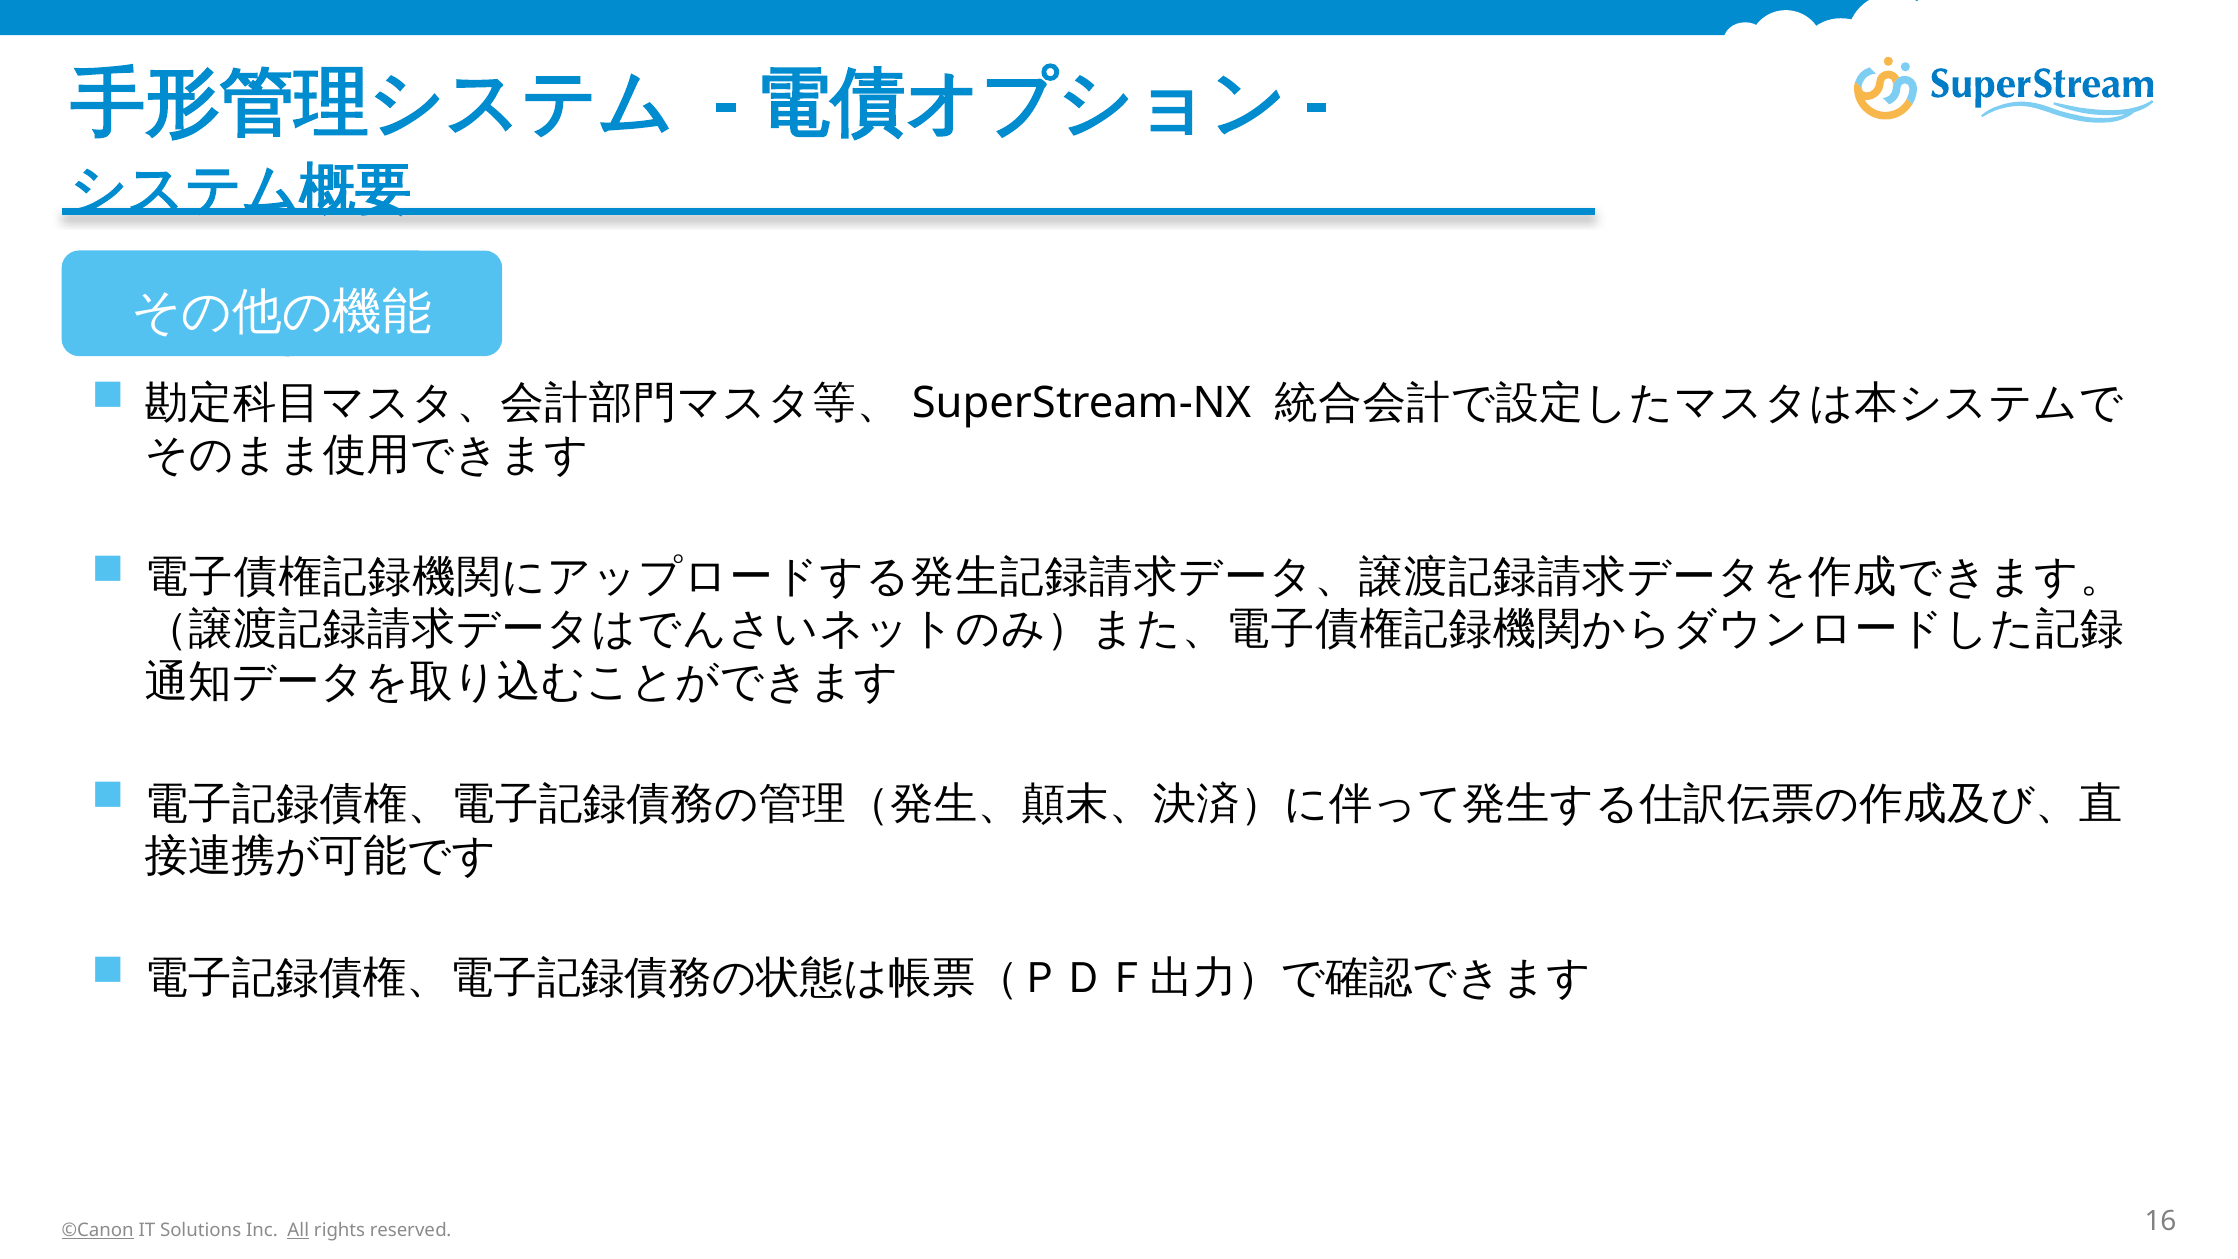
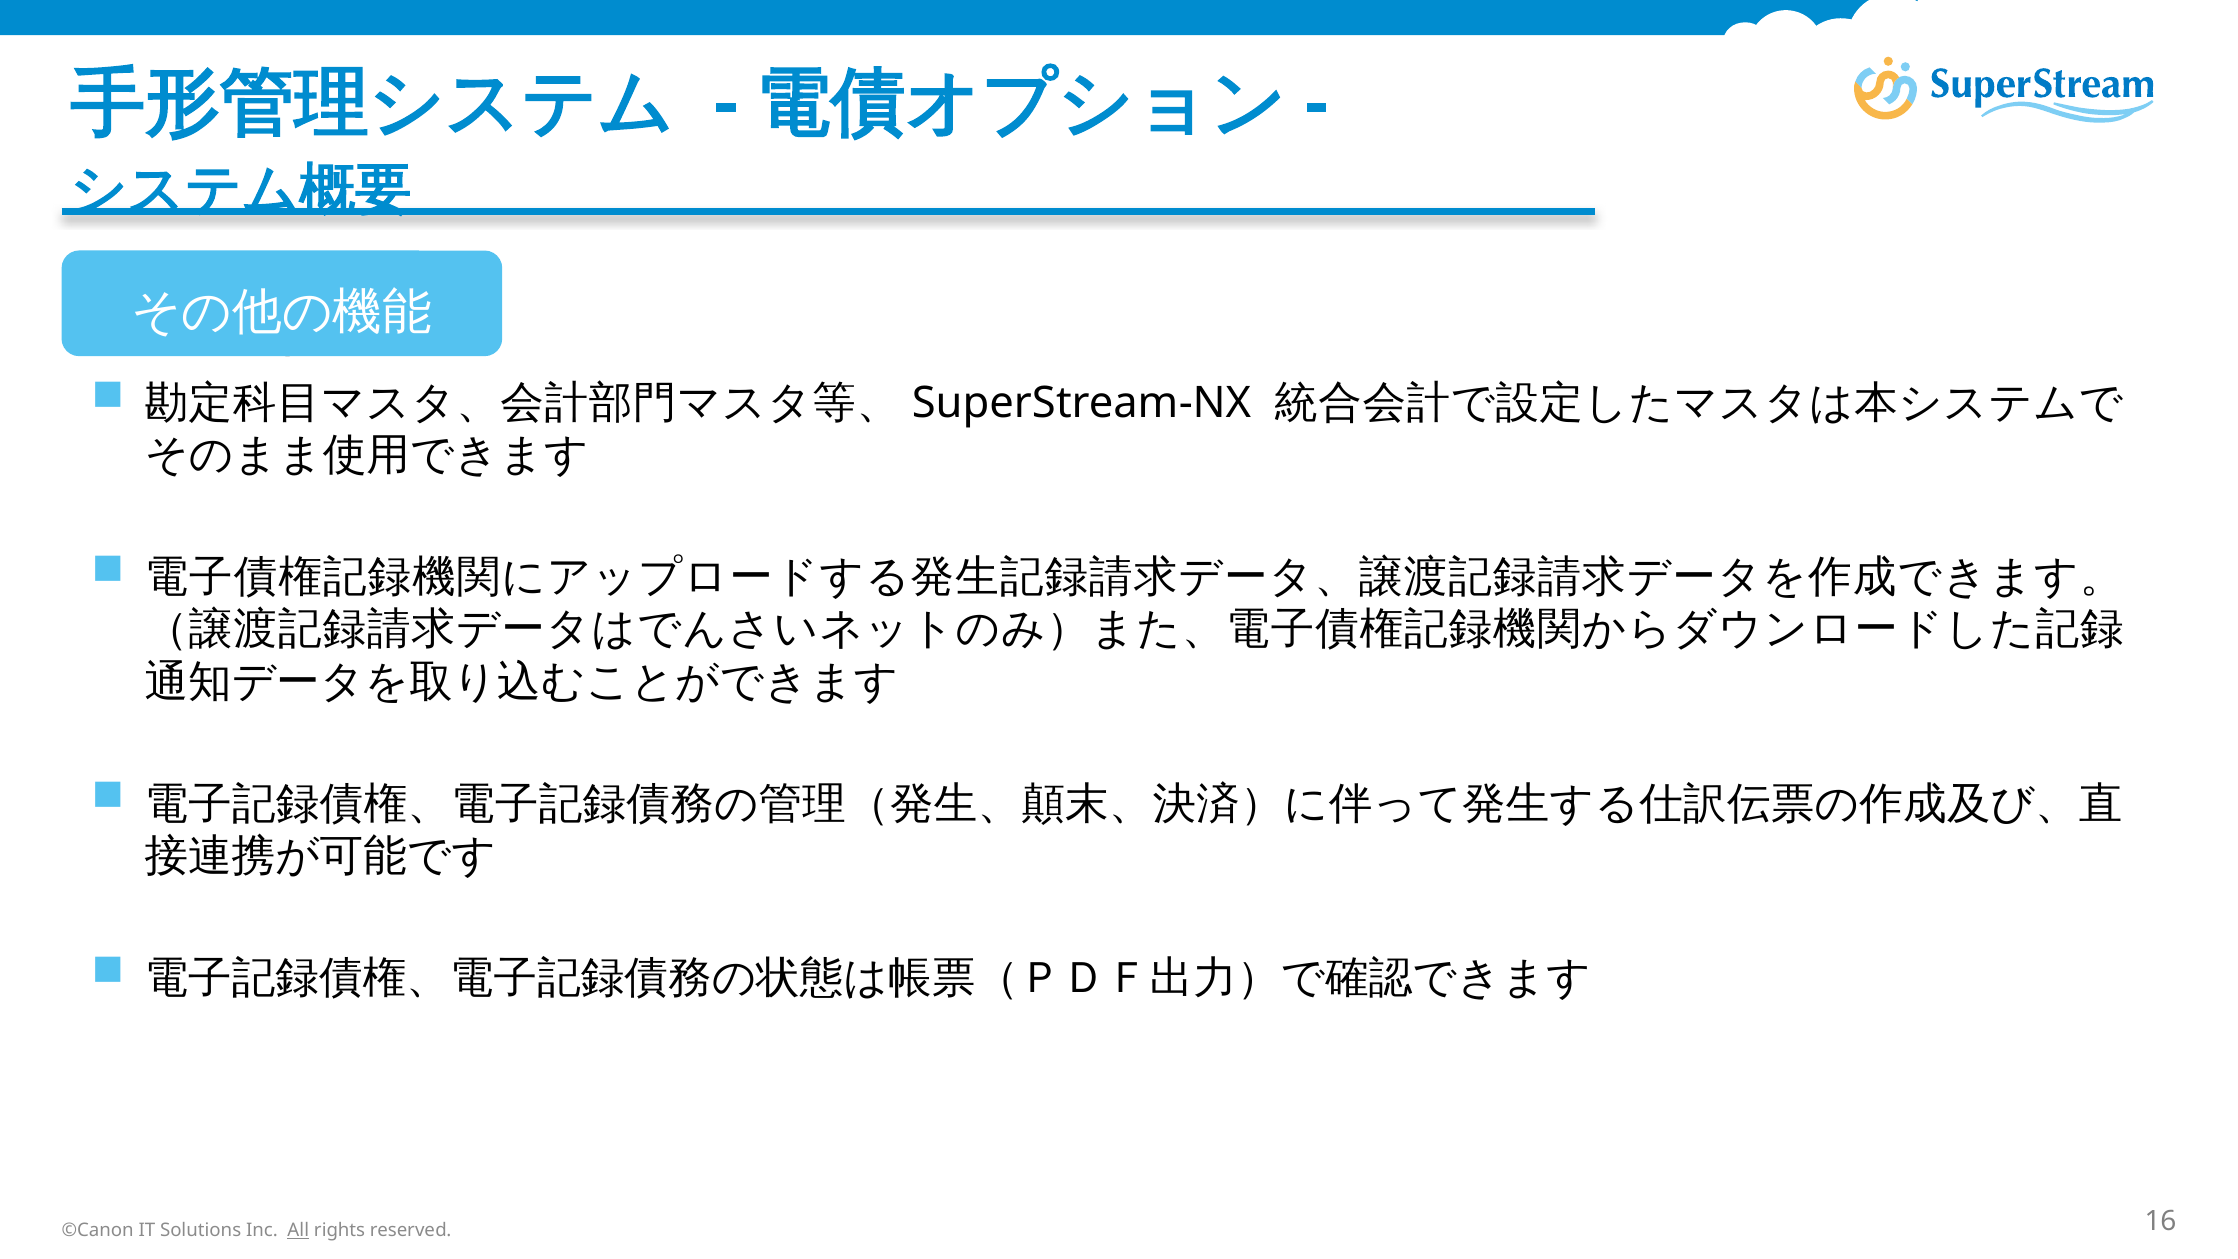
©Canon underline: present -> none (98, 1230)
